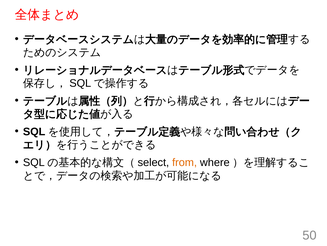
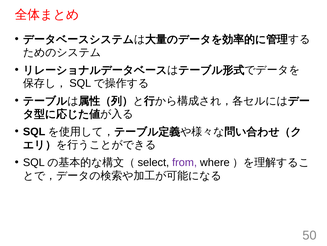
from colour: orange -> purple (185, 162)
